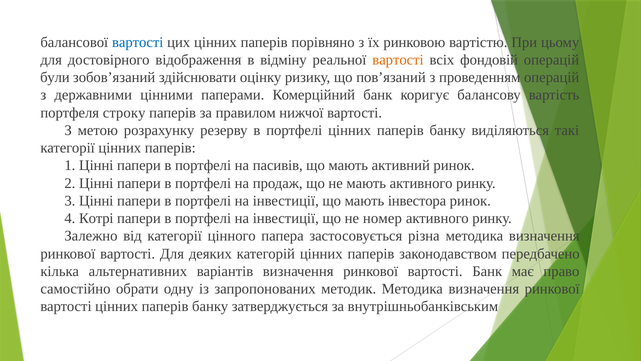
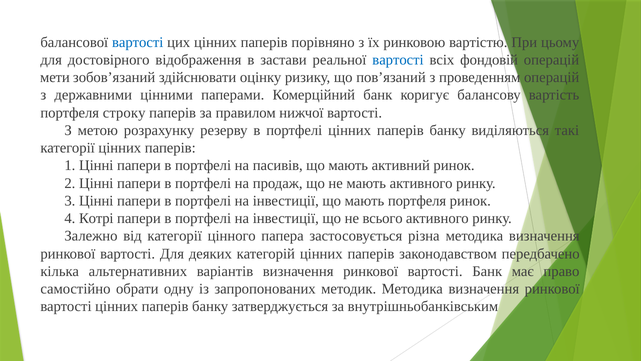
відміну: відміну -> застави (283, 60)
вартості colour: orange -> blue (398, 60)
були: були -> мети (55, 77)
мають інвестора: інвестора -> портфеля (417, 201)
номер: номер -> всього (383, 218)
